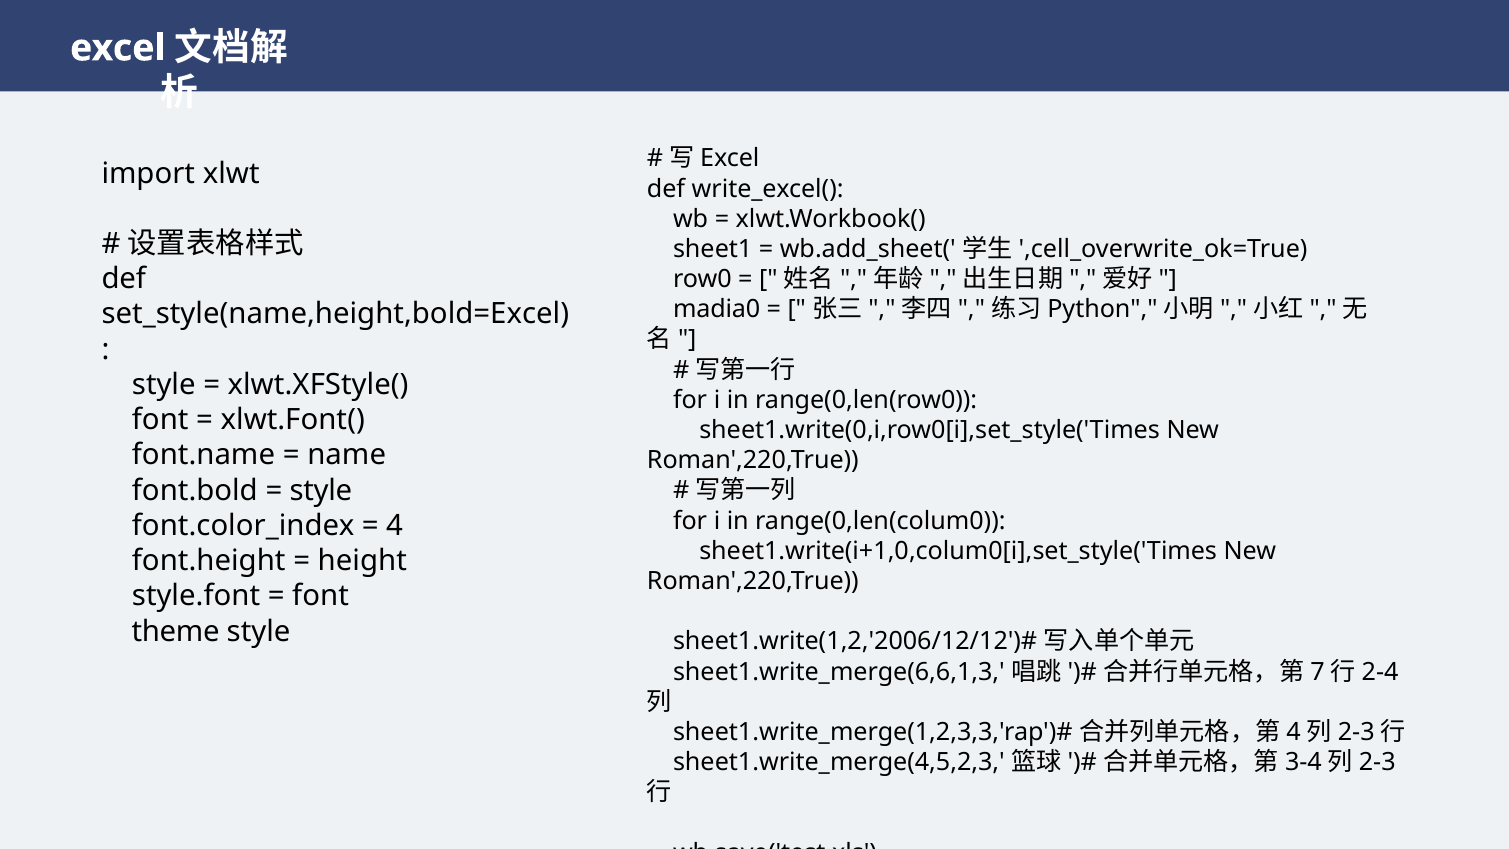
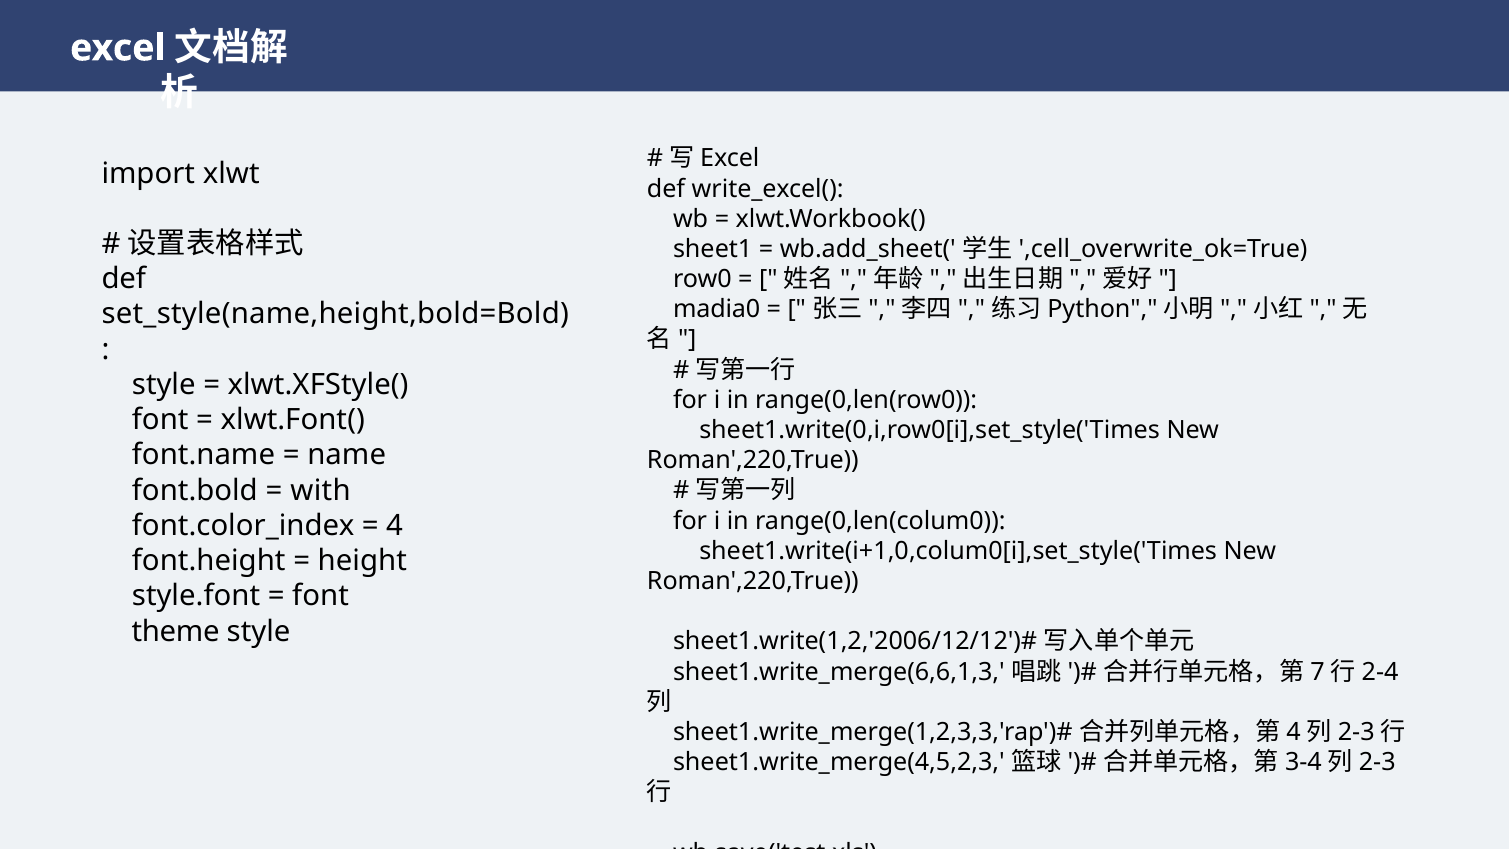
set_style(name,height,bold=Excel: set_style(name,height,bold=Excel -> set_style(name,height,bold=Bold (335, 314)
style: style -> with (321, 490)
